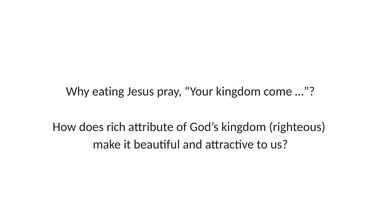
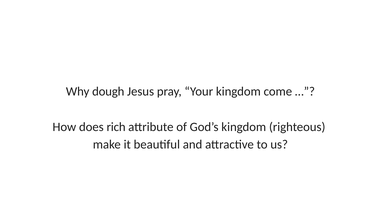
eating: eating -> dough (108, 92)
